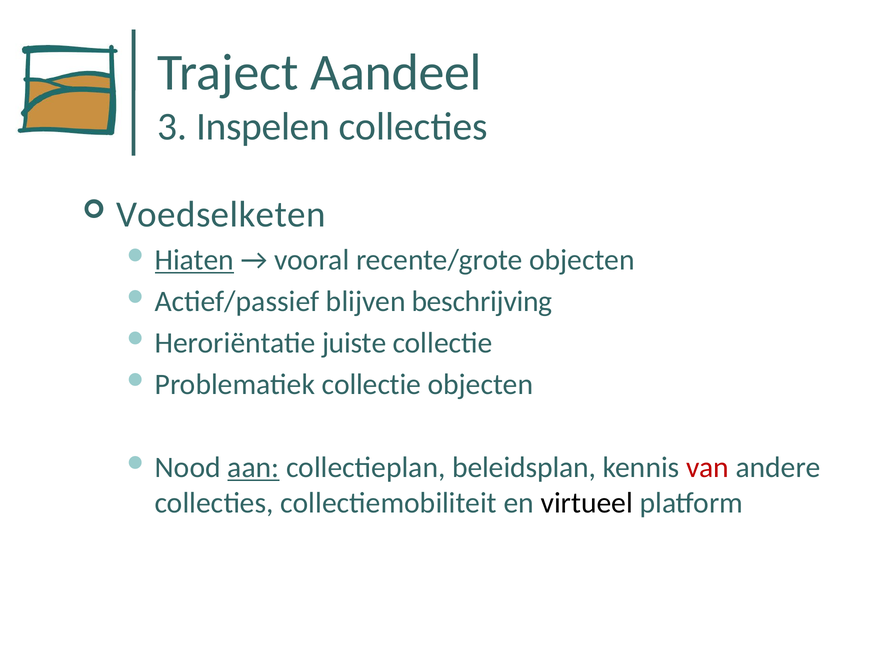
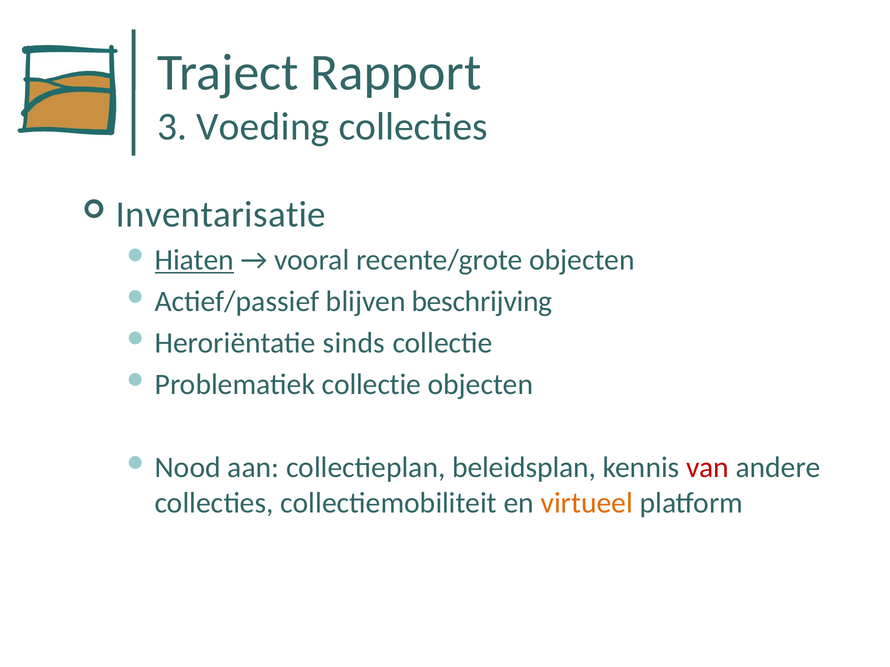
Aandeel: Aandeel -> Rapport (396, 73)
Inspelen: Inspelen -> Voeding (263, 127)
Voedselketen: Voedselketen -> Inventarisatie (221, 215)
juiste: juiste -> sinds (354, 343)
aan underline: present -> none (253, 468)
virtueel colour: black -> orange (587, 503)
